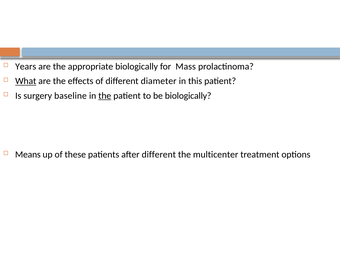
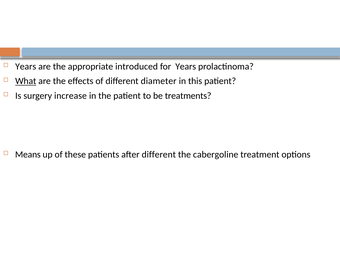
appropriate biologically: biologically -> introduced (137, 66)
for Mass: Mass -> Years (186, 66)
baseline: baseline -> increase (70, 96)
the underline: present -> none (105, 96)
be biologically: biologically -> treatments (188, 96)
multicenter: multicenter -> cabergoline (216, 154)
